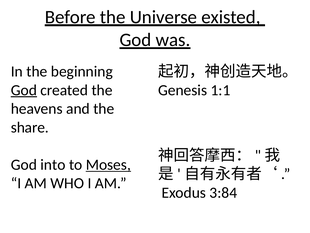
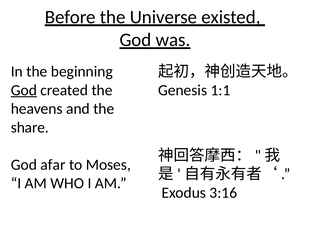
into: into -> afar (53, 164)
Moses underline: present -> none (108, 164)
3:84: 3:84 -> 3:16 (223, 192)
